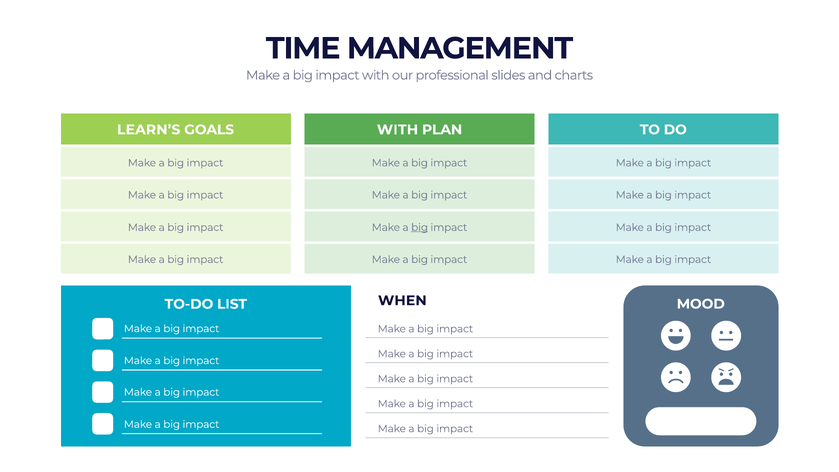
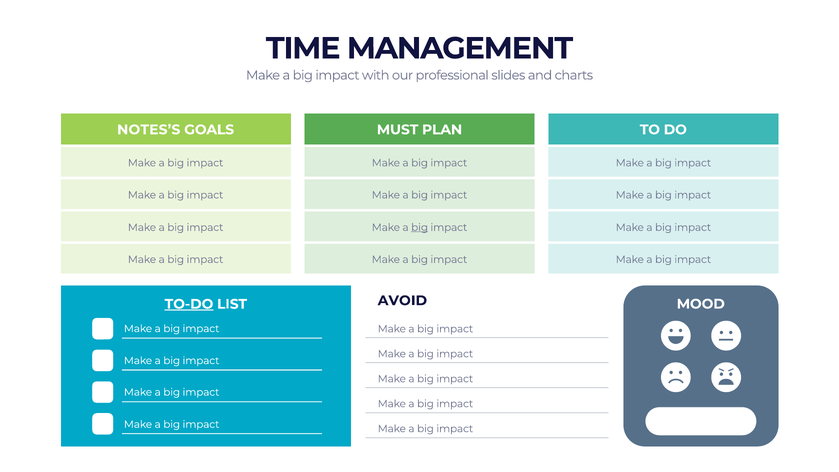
LEARN’S: LEARN’S -> NOTES’S (149, 130)
WITH: WITH -> MUST (398, 130)
WHEN: WHEN -> AVOID (402, 301)
TO-DO underline: none -> present (189, 304)
